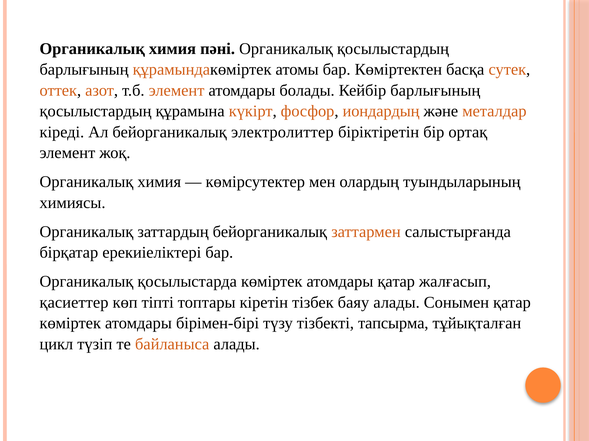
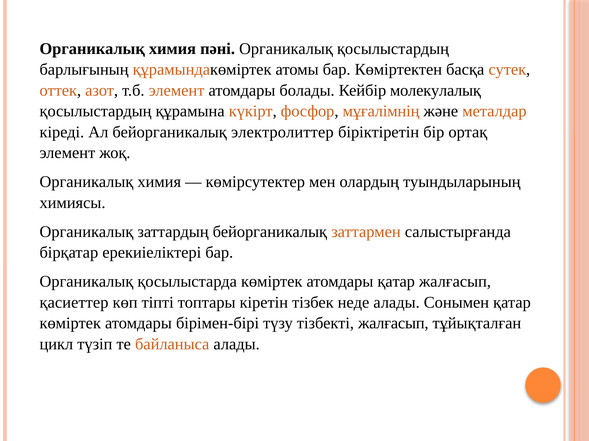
Кейбір барлығының: барлығының -> молекулалық (435, 90)
иондардың: иондардың -> мұғалімнің (381, 111)
баяу: баяу -> неде (354, 303)
тізбекті тапсырма: тапсырма -> жалғасып (393, 324)
